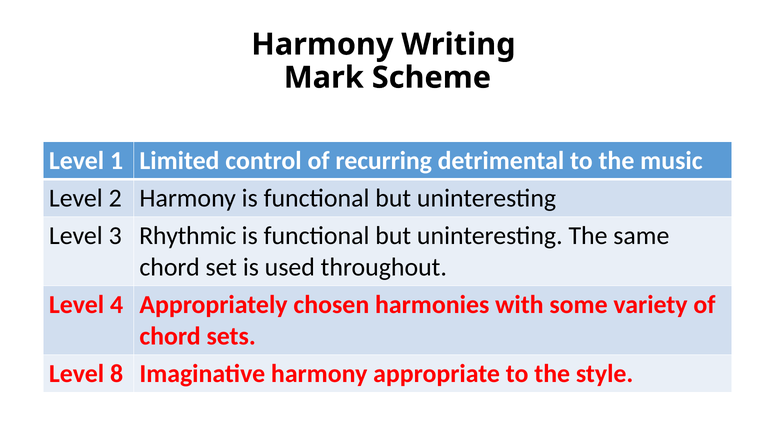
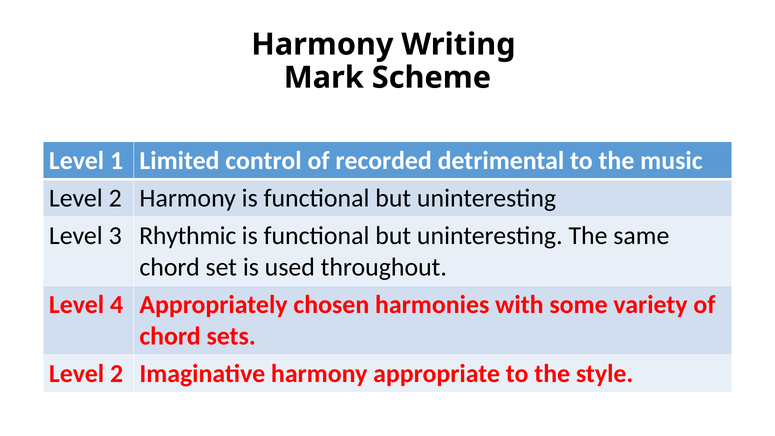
recurring: recurring -> recorded (384, 161)
8: 8 -> 2 (117, 374)
